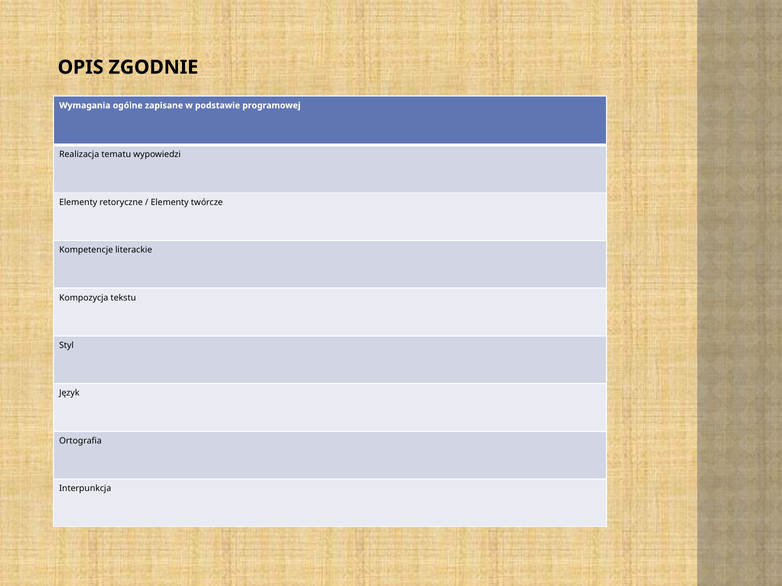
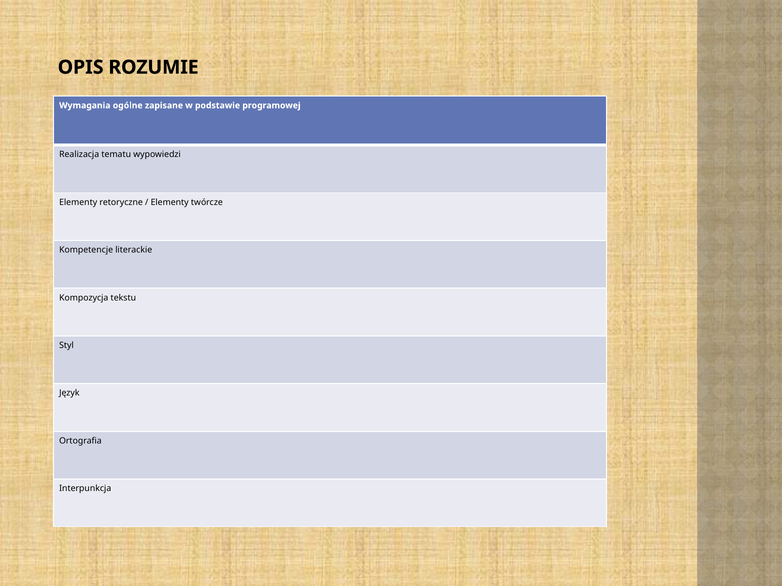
ZGODNIE: ZGODNIE -> ROZUMIE (154, 67)
